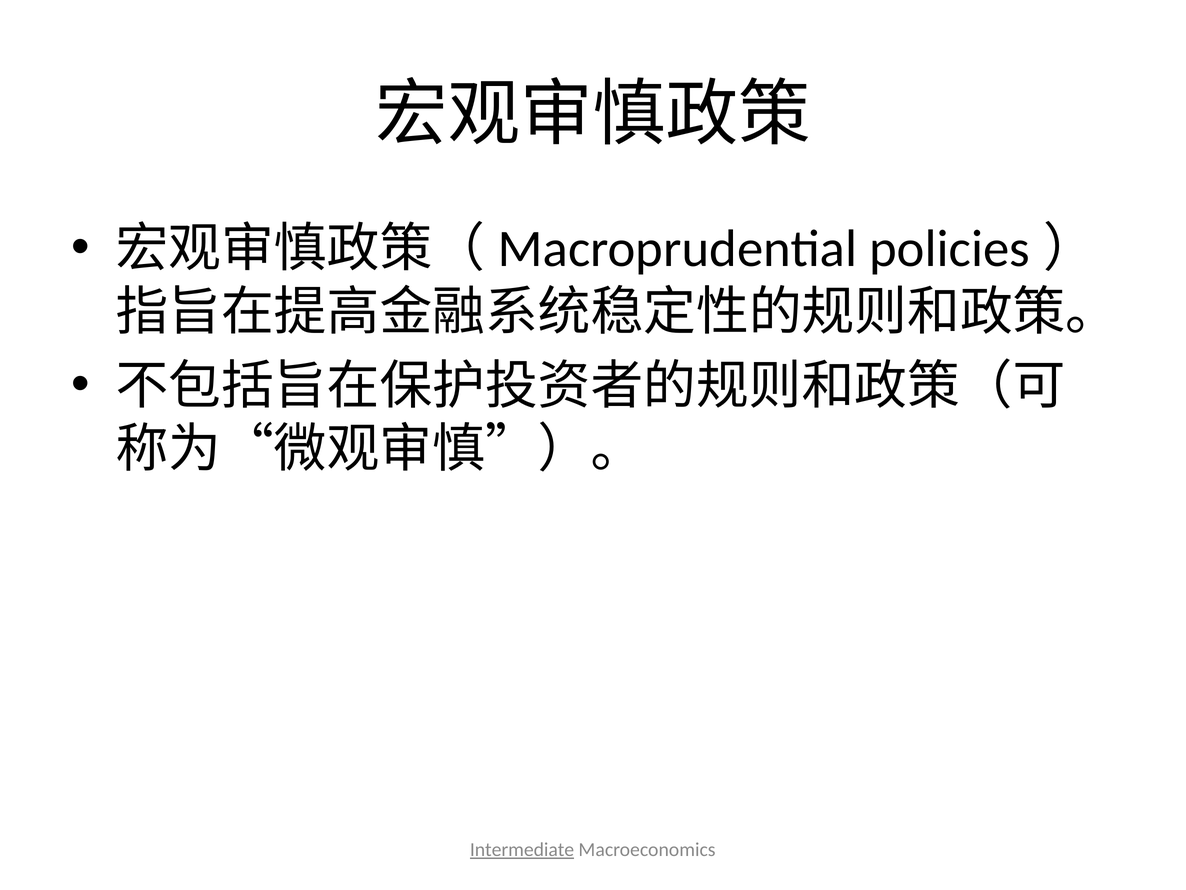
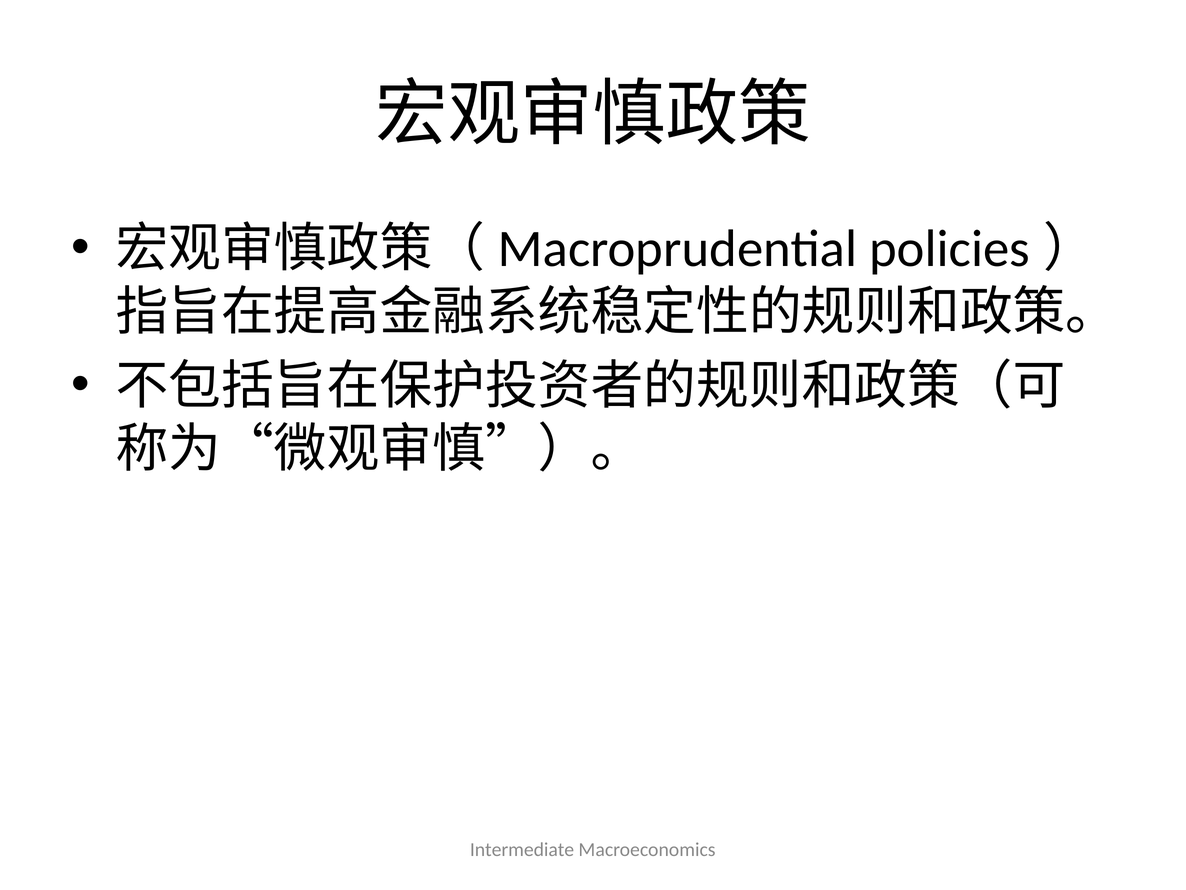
Intermediate underline: present -> none (522, 849)
